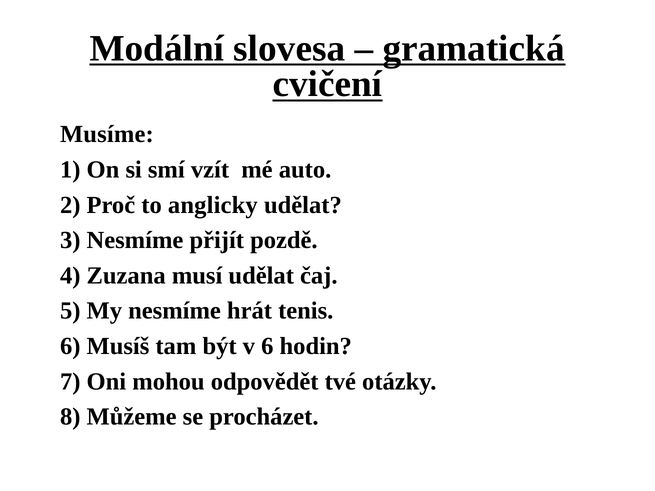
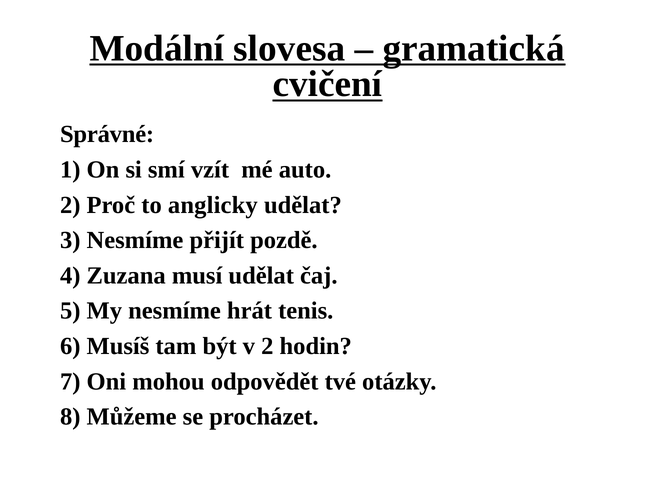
Musíme: Musíme -> Správné (107, 134)
v 6: 6 -> 2 (267, 346)
